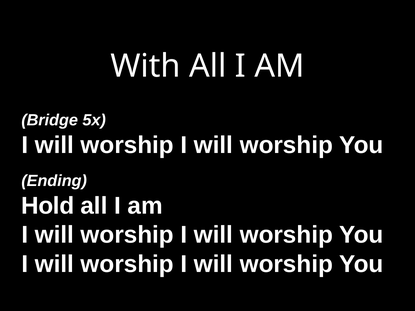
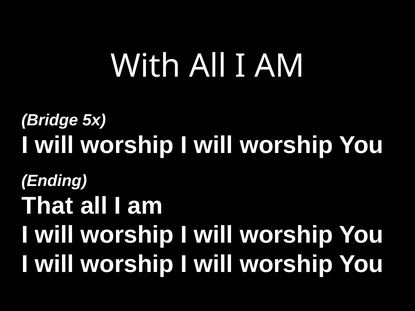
Hold: Hold -> That (47, 206)
